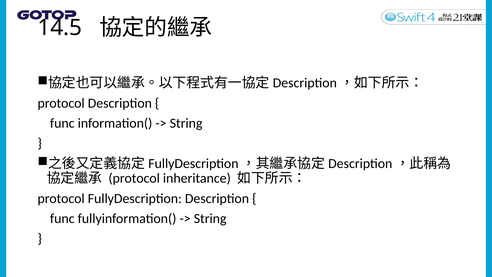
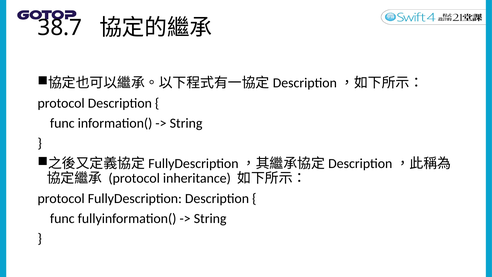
14.5: 14.5 -> 38.7 (60, 28)
